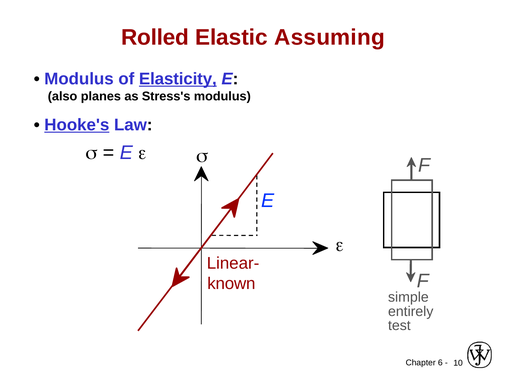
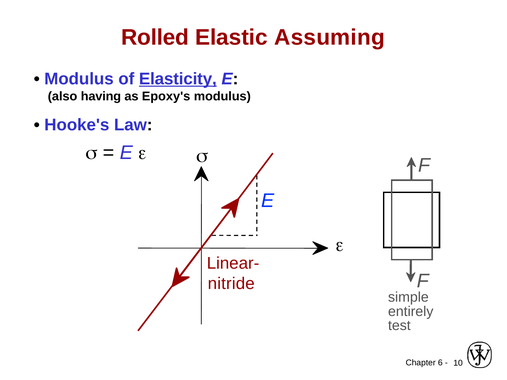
planes: planes -> having (101, 96)
Stress's: Stress's -> Epoxy's (166, 96)
Hooke's underline: present -> none (77, 125)
known: known -> nitride (231, 284)
